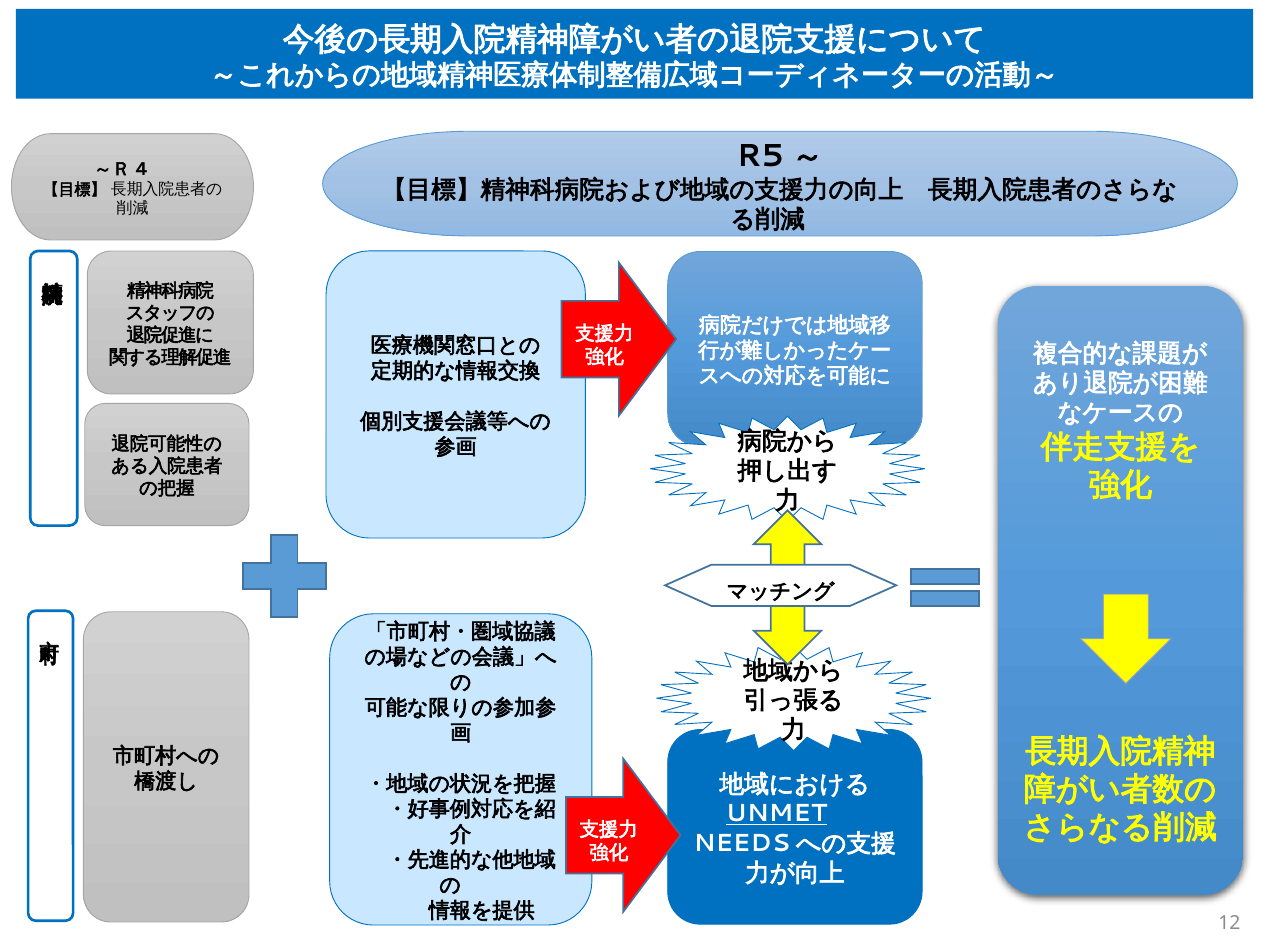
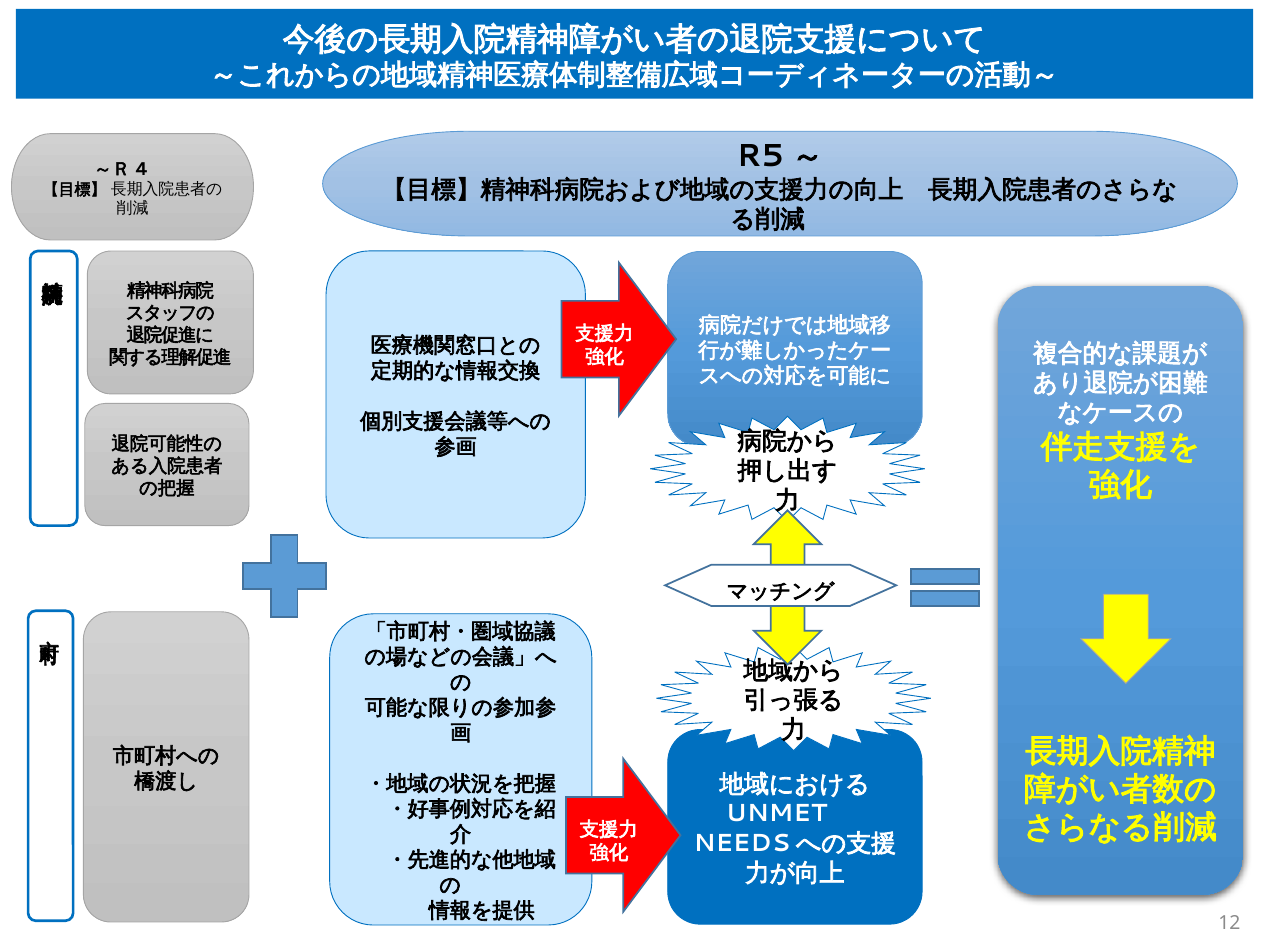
UNMET underline: present -> none (777, 814)
